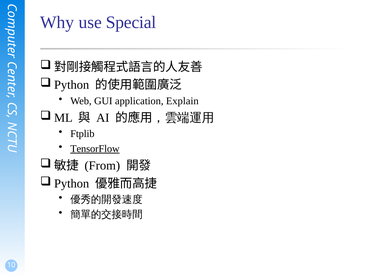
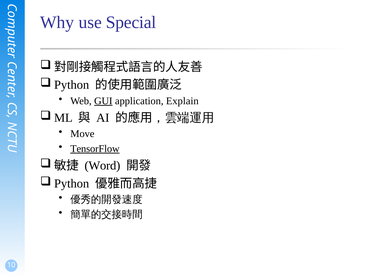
GUI underline: none -> present (103, 101)
Ftplib: Ftplib -> Move (82, 134)
From: From -> Word (102, 166)
